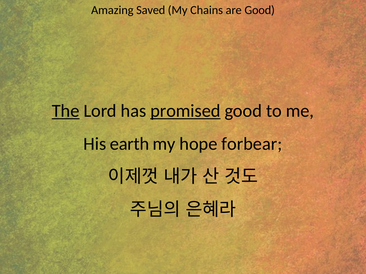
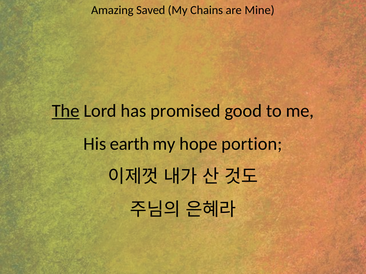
are Good: Good -> Mine (260, 10)
promised underline: present -> none (185, 111)
forbear: forbear -> portion (252, 144)
